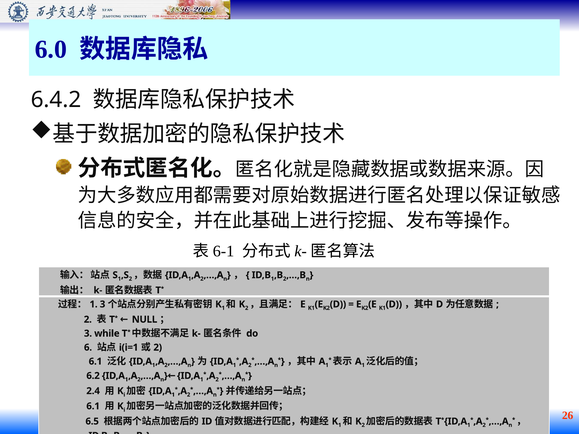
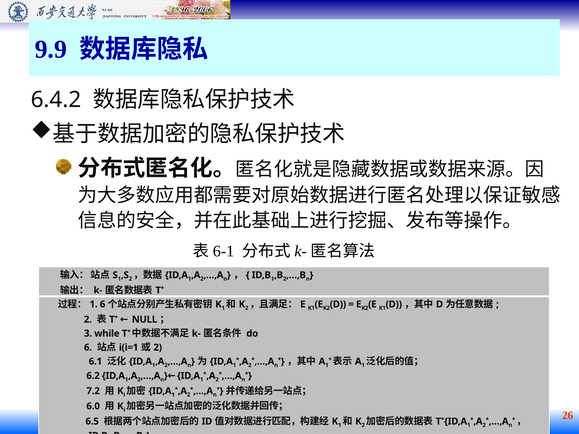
6.0: 6.0 -> 9.9 (51, 49)
3: 3 -> 6 (103, 304)
2.4: 2.4 -> 7.2 (93, 391)
6.1: 6.1 -> 6.0 (93, 406)
